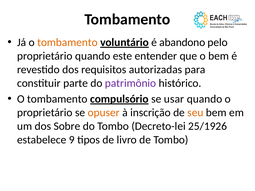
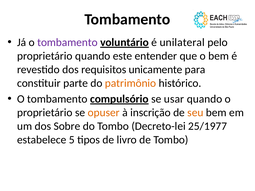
tombamento colour: orange -> purple (67, 42)
abandono: abandono -> unilateral (182, 42)
autorizadas: autorizadas -> unicamente (156, 70)
patrimônio colour: purple -> orange (131, 83)
25/1926: 25/1926 -> 25/1977 (208, 126)
9: 9 -> 5 (72, 140)
